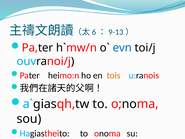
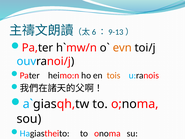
evn colour: blue -> orange (122, 48)
